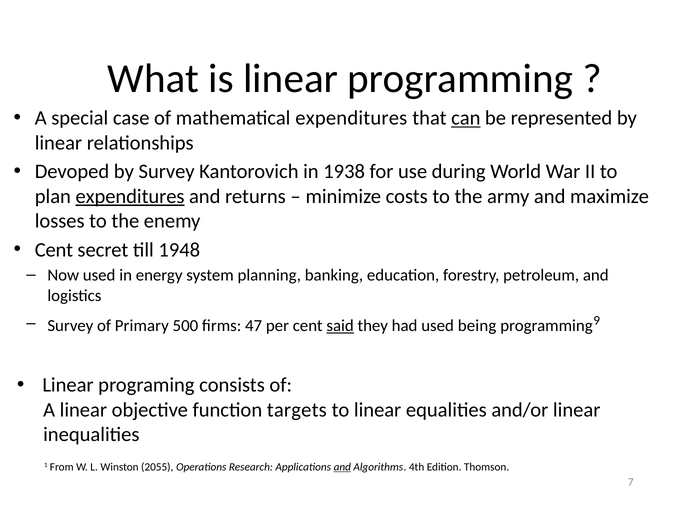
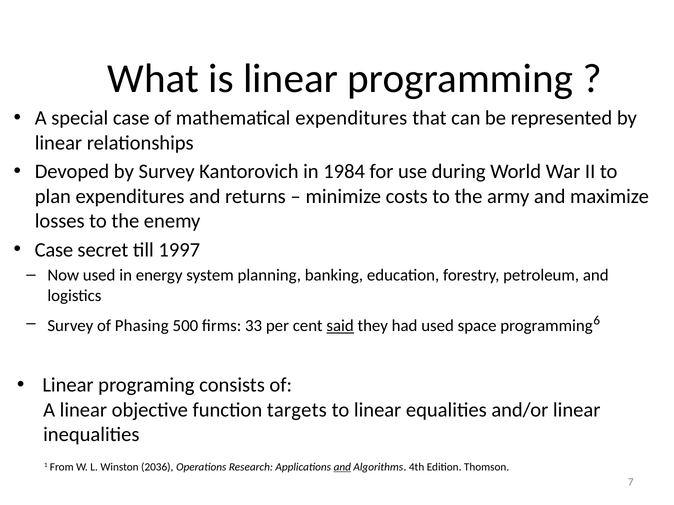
can underline: present -> none (466, 118)
1938: 1938 -> 1984 (344, 172)
expenditures underline: present -> none (130, 197)
Cent: Cent -> Case (54, 250)
1948: 1948 -> 1997 (179, 250)
Primary: Primary -> Phasing (142, 326)
47: 47 -> 33 (254, 326)
being: being -> space (477, 326)
9: 9 -> 6 (597, 321)
2055: 2055 -> 2036 (157, 467)
